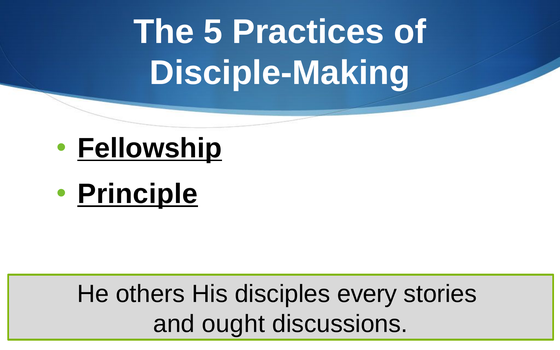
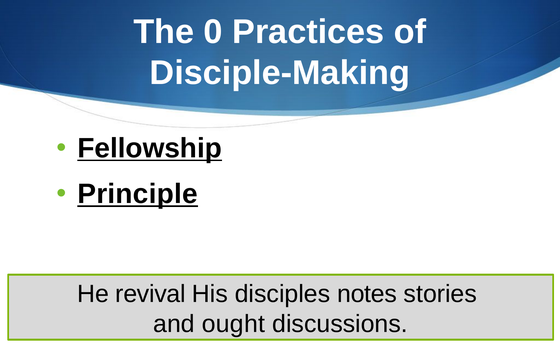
5: 5 -> 0 (213, 32)
others: others -> revival (151, 294)
every: every -> notes (367, 294)
